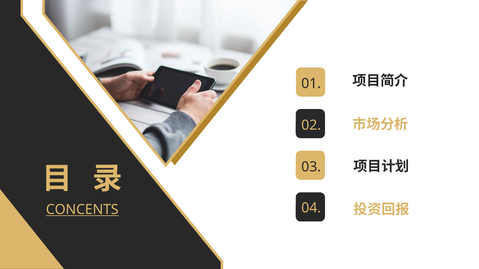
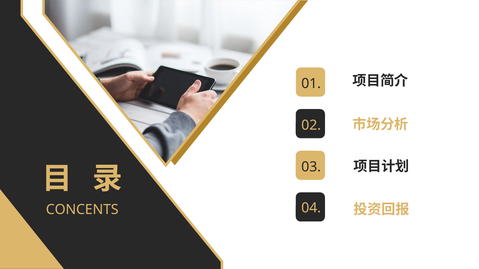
CONCENTS underline: present -> none (82, 210)
